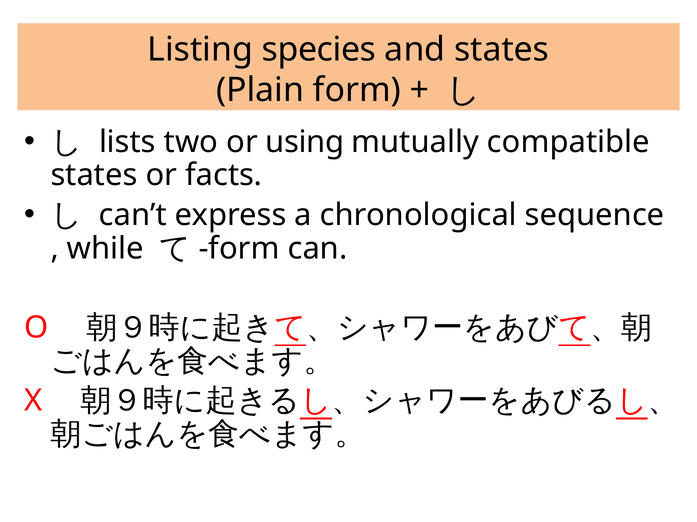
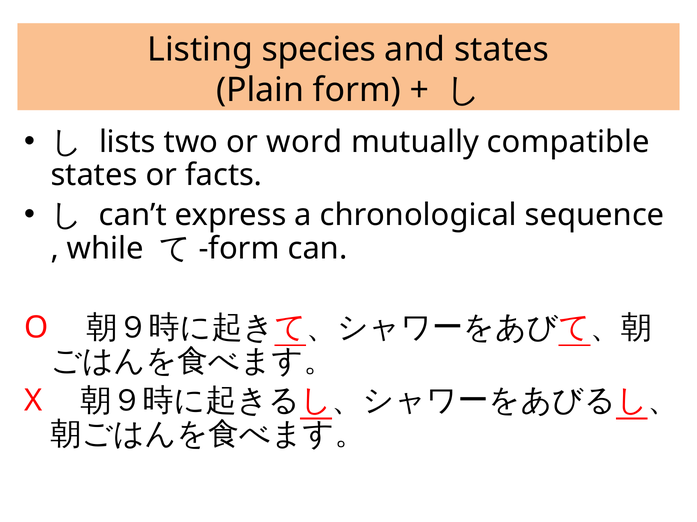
using: using -> word (304, 142)
